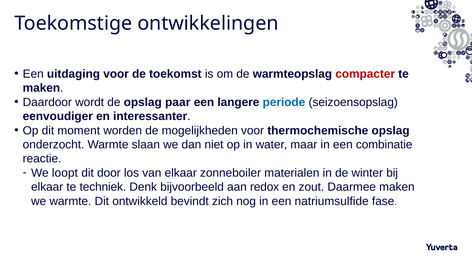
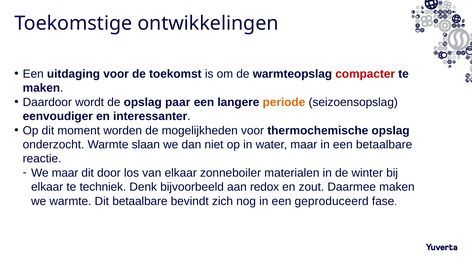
periode colour: blue -> orange (284, 102)
een combinatie: combinatie -> betaalbare (384, 145)
We loopt: loopt -> maar (65, 173)
Dit ontwikkeld: ontwikkeld -> betaalbare (140, 202)
natriumsulfide: natriumsulfide -> geproduceerd (332, 202)
